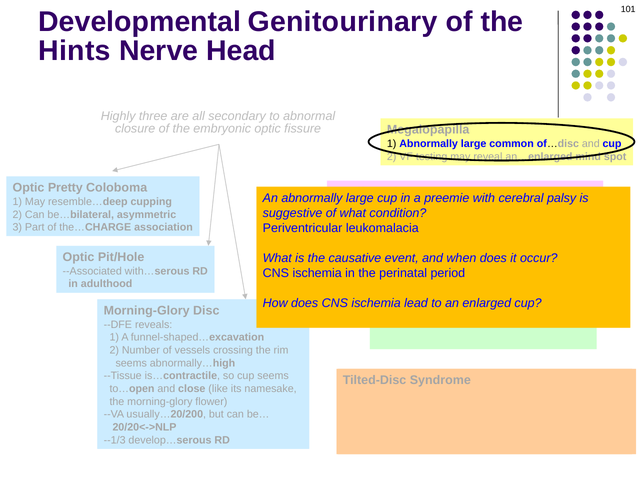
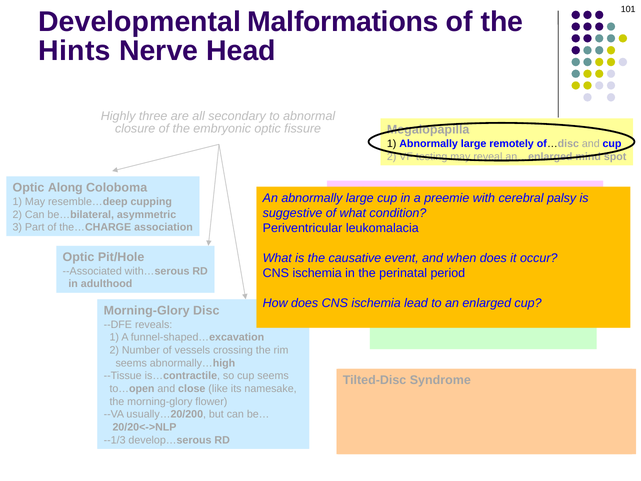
Genitourinary: Genitourinary -> Malformations (343, 22)
common: common -> remotely (512, 144)
Pretty: Pretty -> Along (65, 188)
